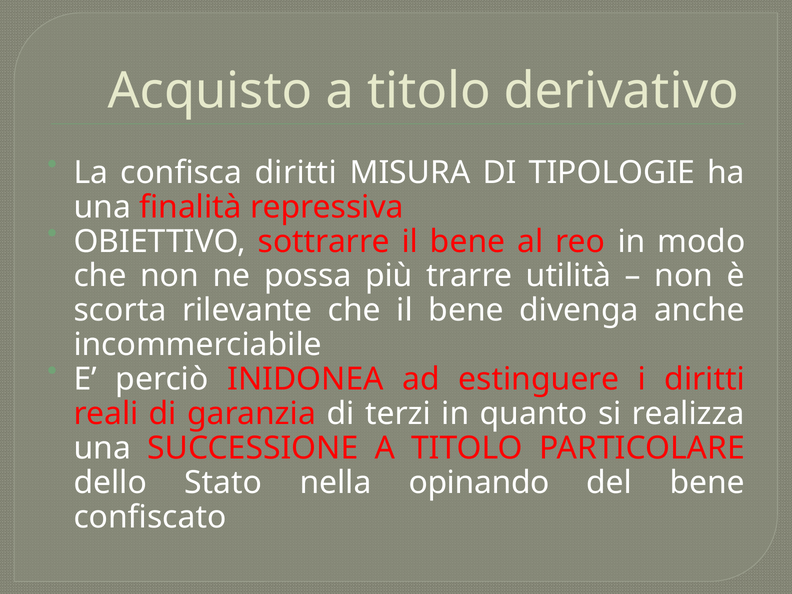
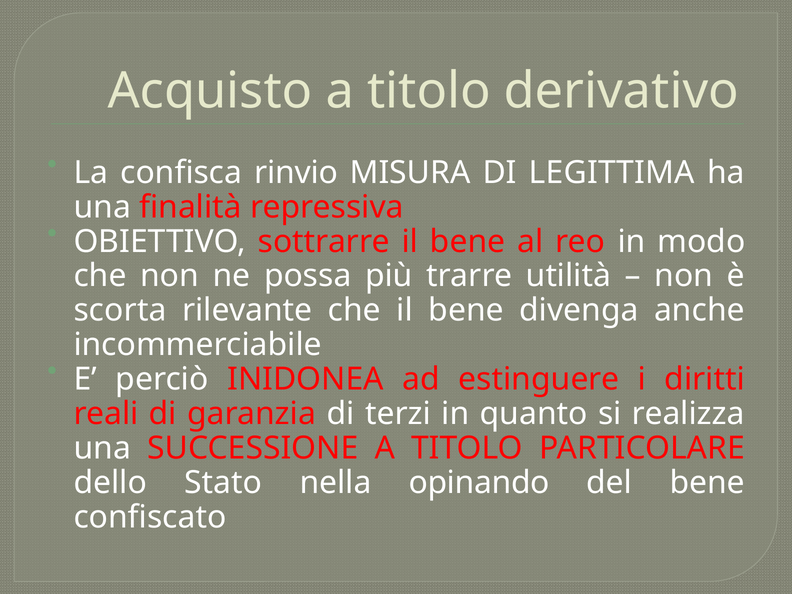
confisca diritti: diritti -> rinvio (296, 173)
TIPOLOGIE: TIPOLOGIE -> LEGITTIMA (612, 173)
